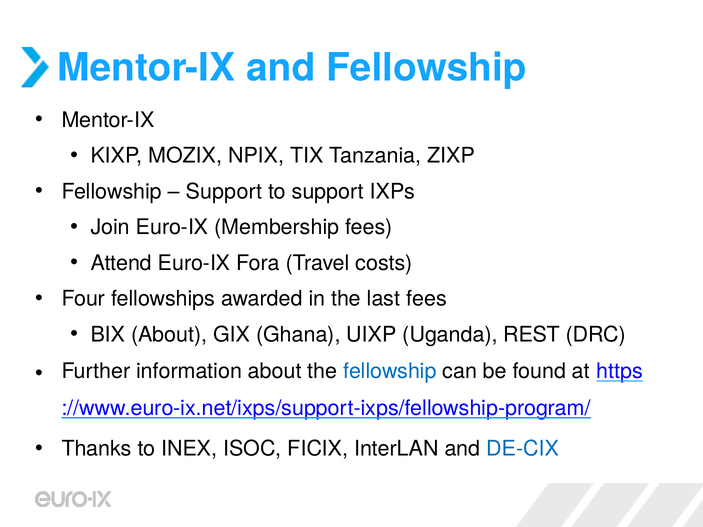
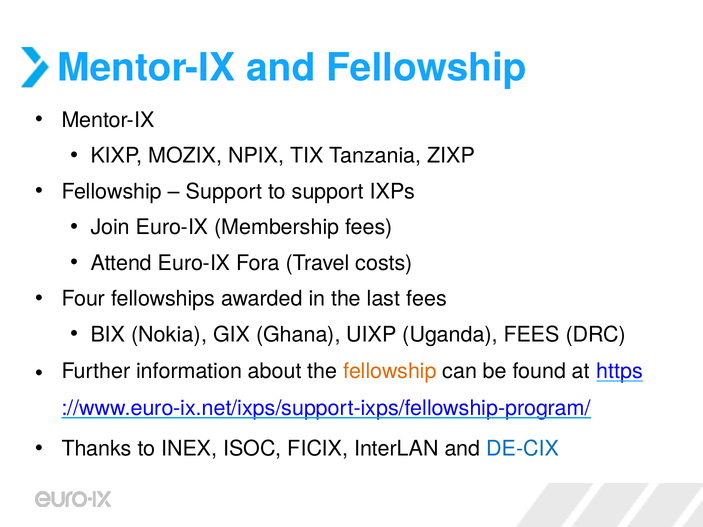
BIX About: About -> Nokia (169, 335)
Uganda REST: REST -> FEES (532, 335)
fellowship colour: blue -> orange (390, 371)
